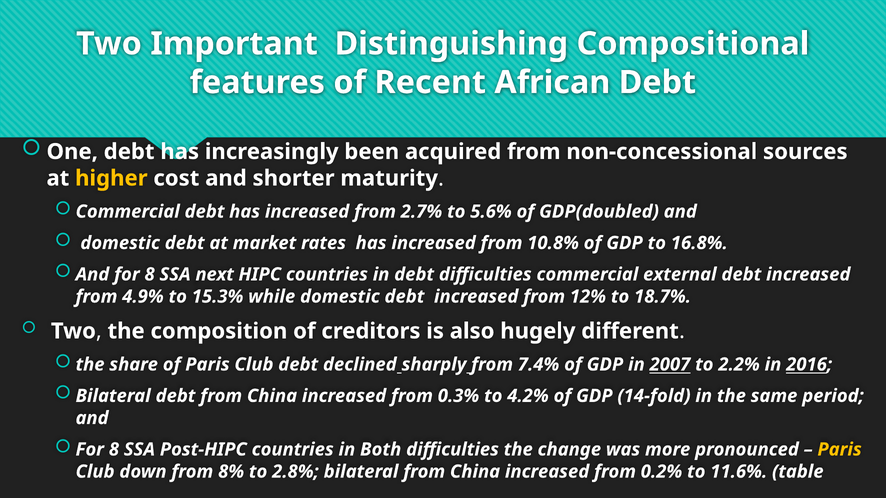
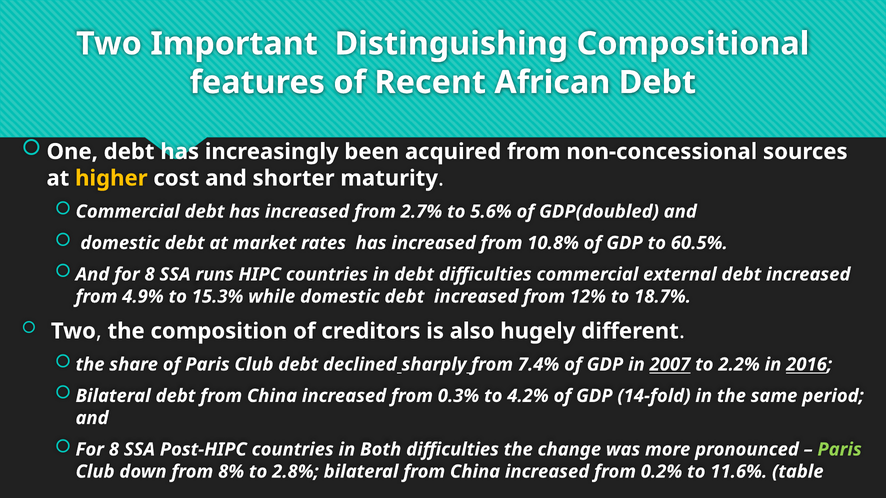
16.8%: 16.8% -> 60.5% (699, 243)
next: next -> runs (215, 275)
Paris colour: yellow -> light green (840, 450)
